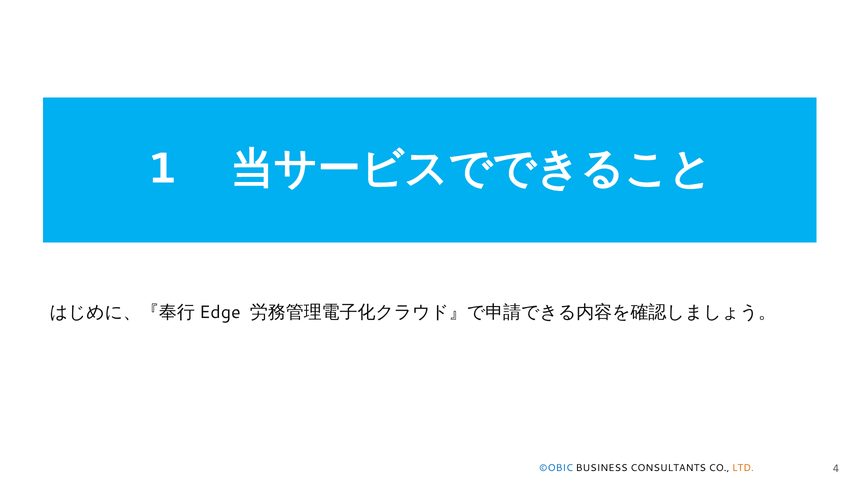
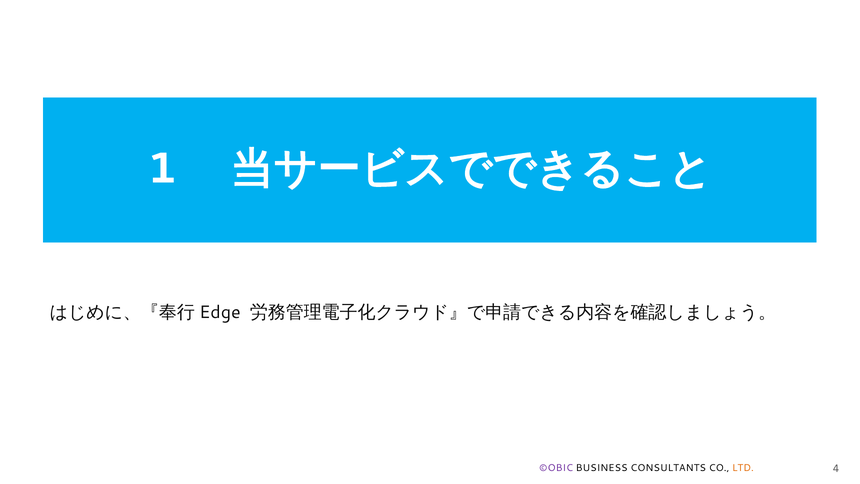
©OBIC colour: blue -> purple (556, 468)
